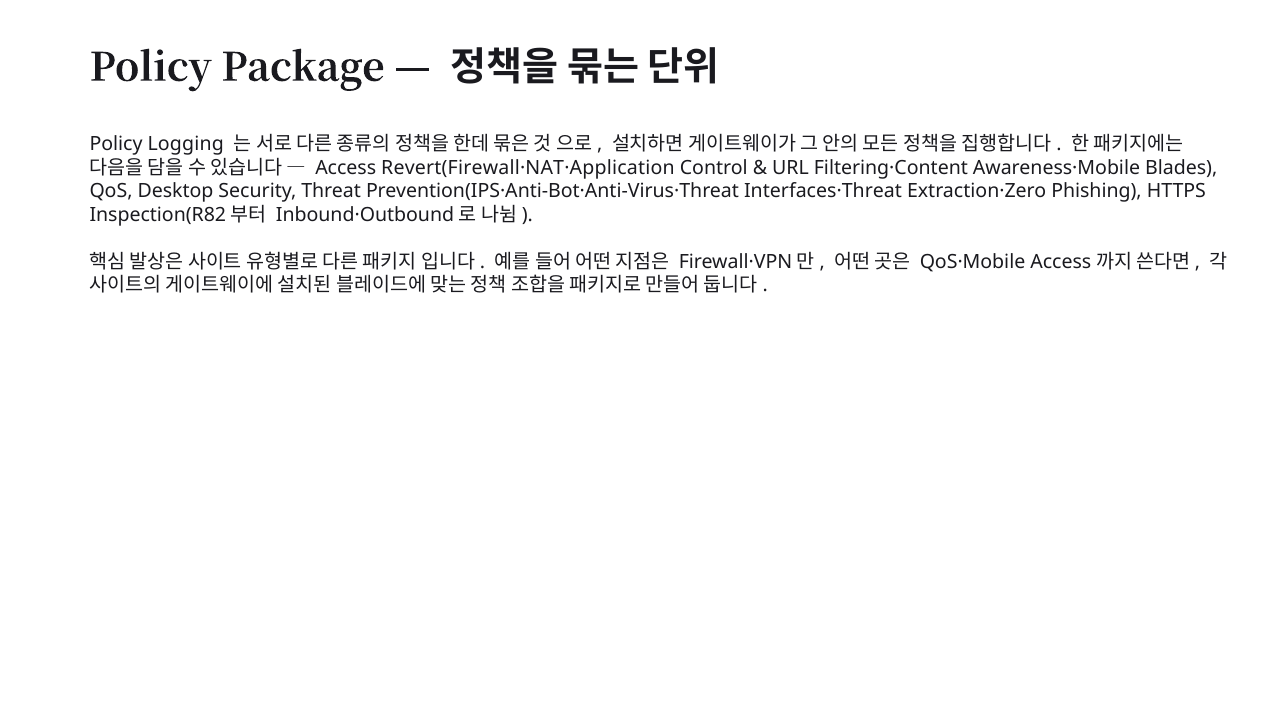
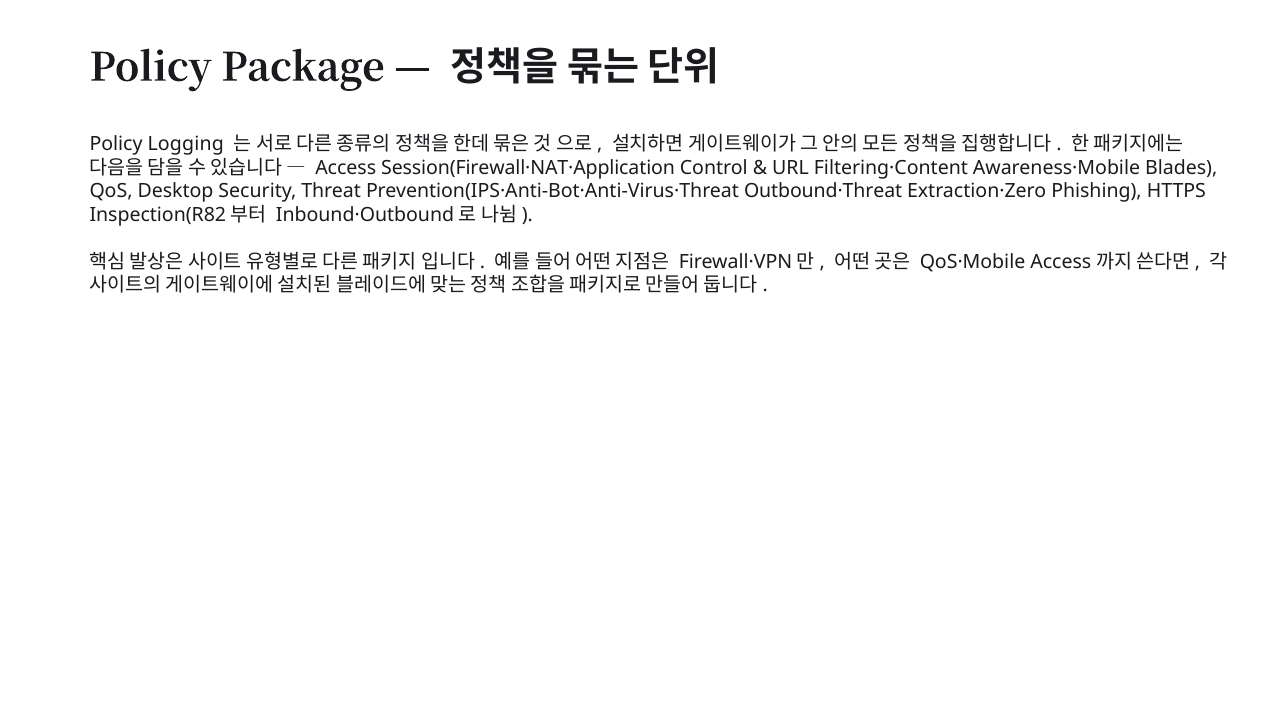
Revert(Firewall·NAT·Application: Revert(Firewall·NAT·Application -> Session(Firewall·NAT·Application (528, 168)
Interfaces·Threat: Interfaces·Threat -> Outbound·Threat (823, 191)
